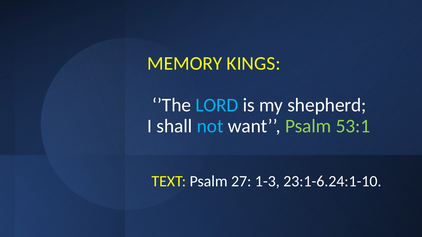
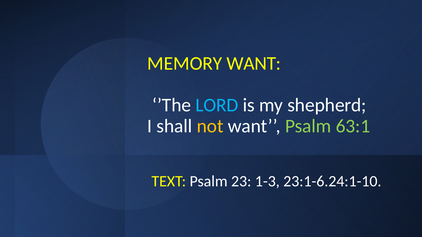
MEMORY KINGS: KINGS -> WANT (254, 63)
not colour: light blue -> yellow (210, 126)
53:1: 53:1 -> 63:1 (353, 126)
27: 27 -> 23 (241, 182)
